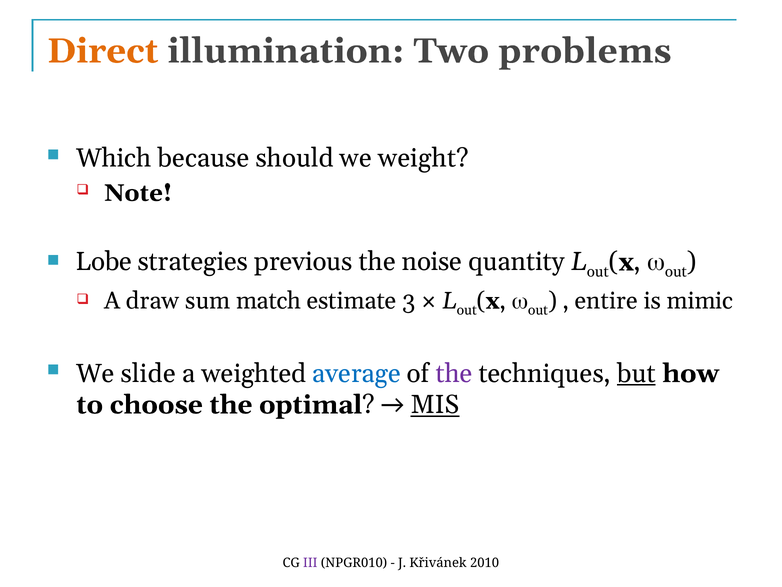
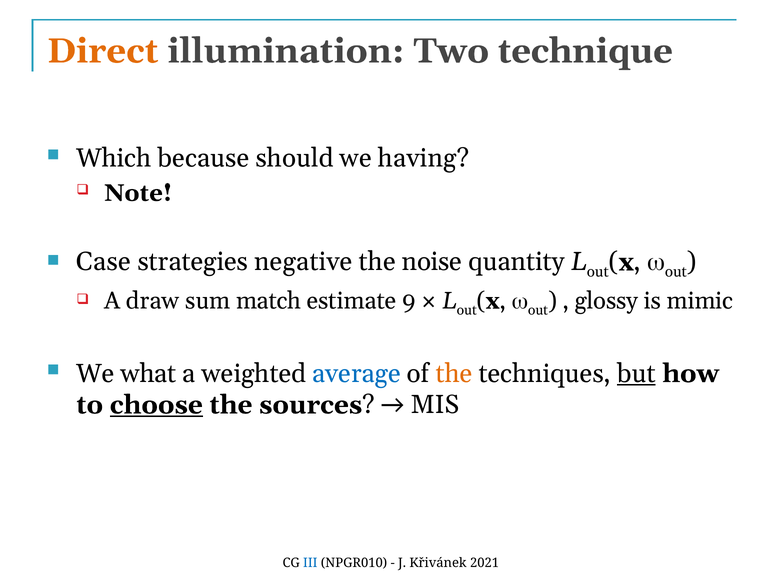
problems: problems -> technique (585, 51)
weight: weight -> having (424, 158)
Lobe: Lobe -> Case (104, 262)
previous: previous -> negative (303, 262)
3: 3 -> 9 (409, 300)
entire: entire -> glossy (606, 300)
slide: slide -> what (148, 373)
the colour: purple -> orange (454, 373)
choose underline: none -> present (156, 404)
optimal: optimal -> sources (311, 404)
MIS underline: present -> none (435, 404)
III colour: purple -> blue (310, 563)
2010: 2010 -> 2021 (485, 563)
